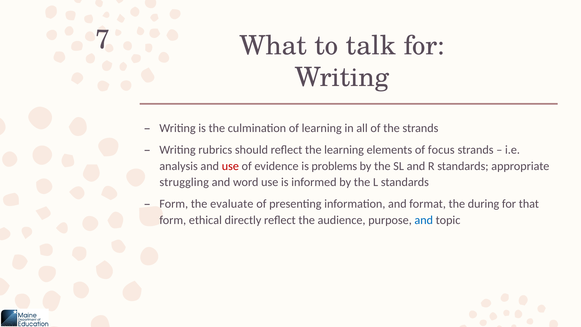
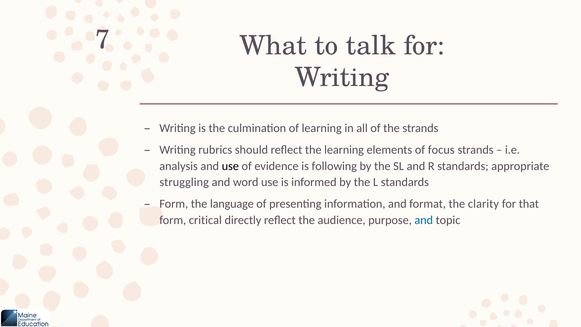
use colour: red -> black (230, 166)
problems: problems -> following (334, 166)
evaluate: evaluate -> language (232, 204)
during: during -> clarity (483, 204)
ethical: ethical -> critical (205, 220)
